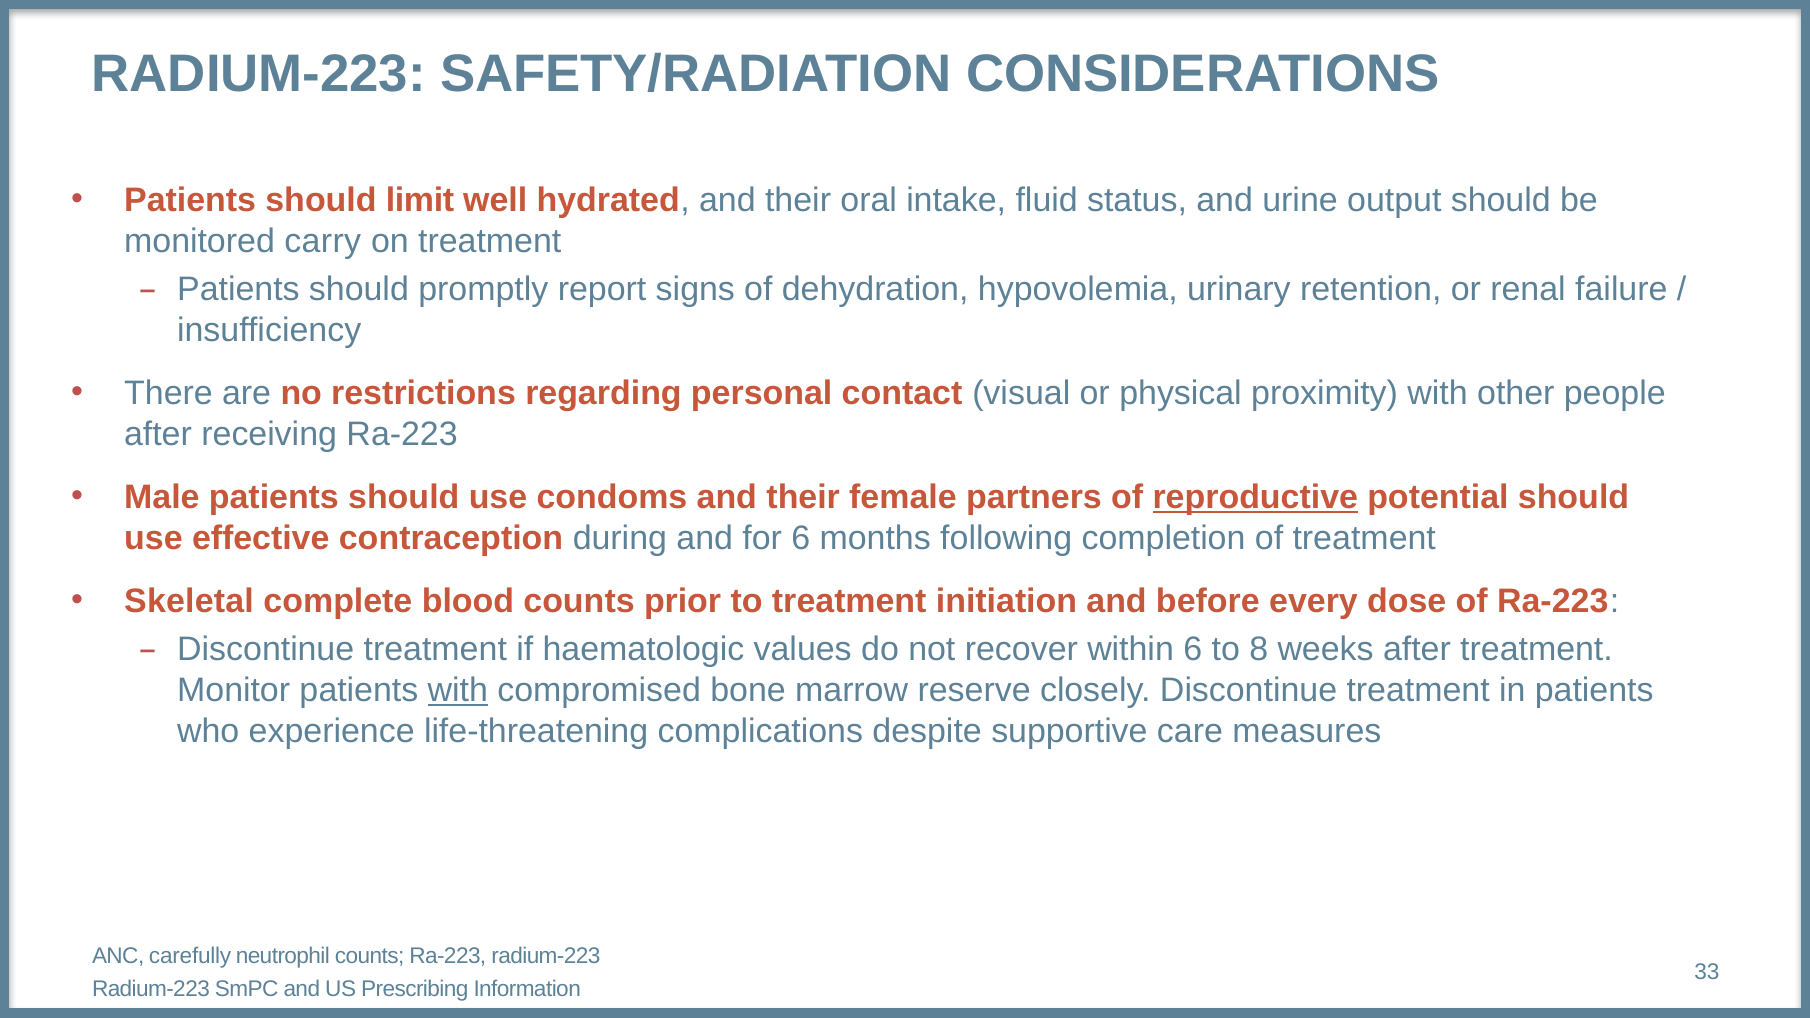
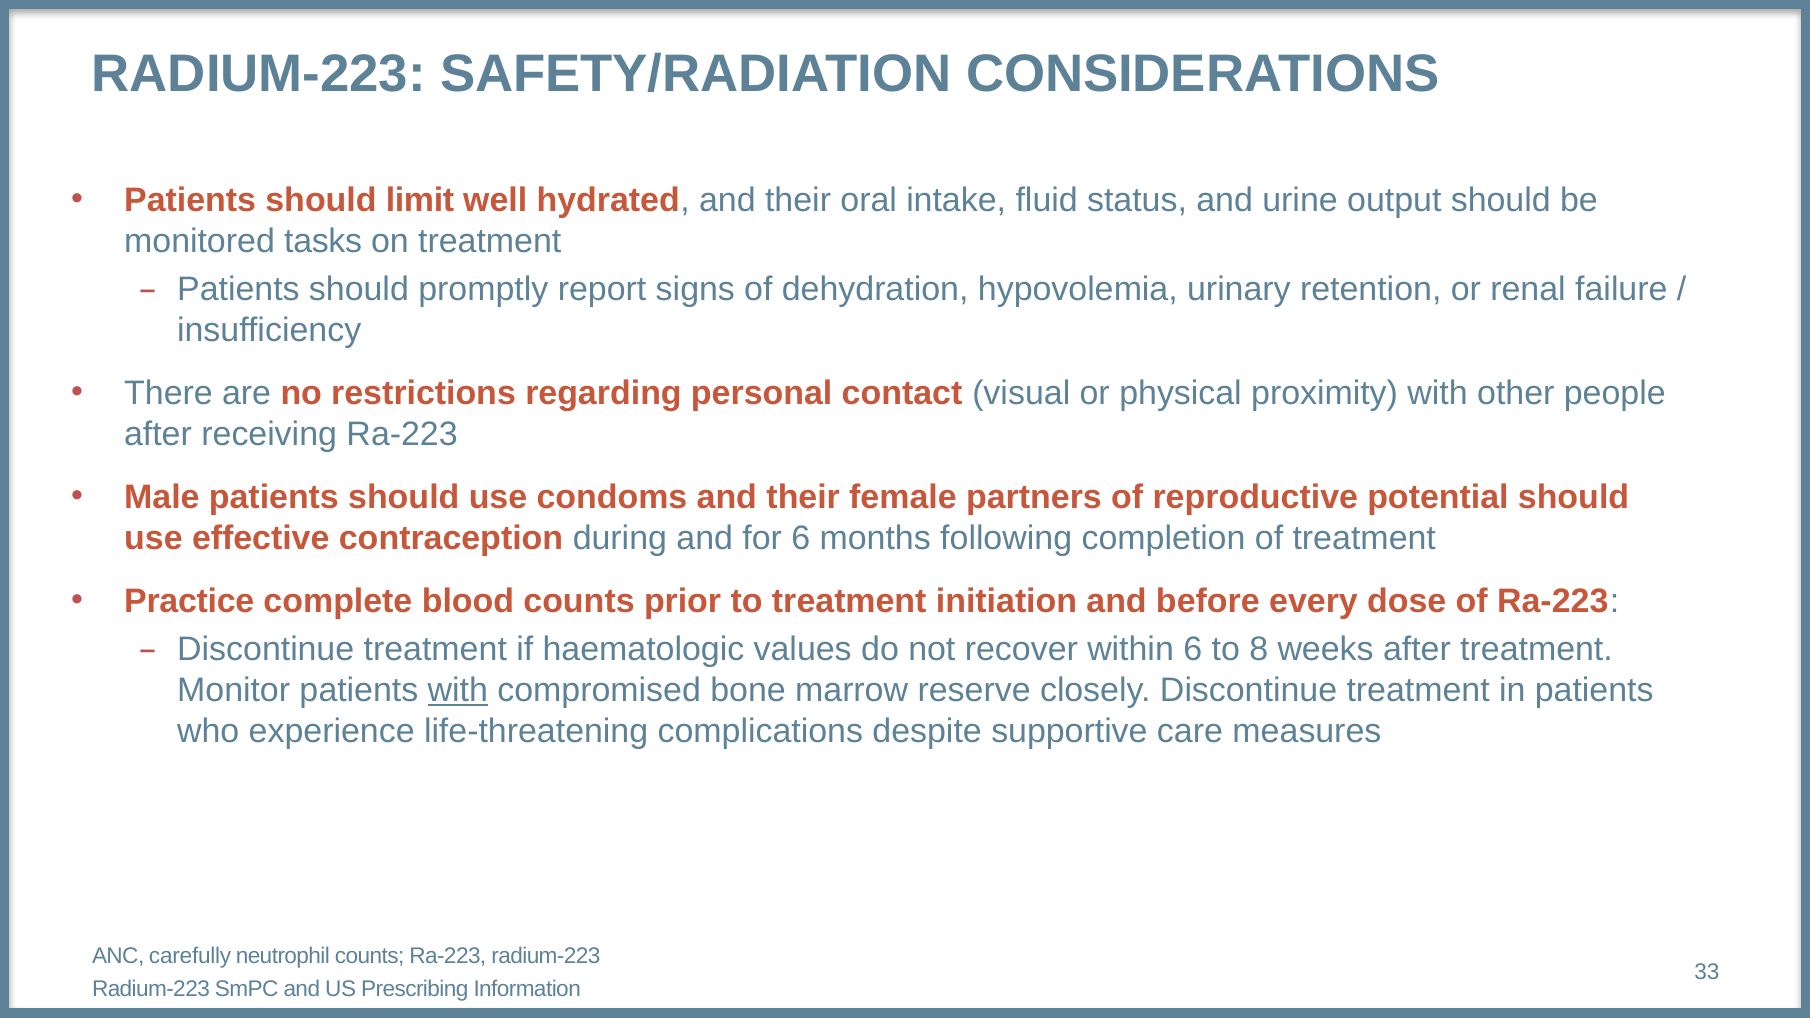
carry: carry -> tasks (323, 241)
reproductive underline: present -> none (1255, 497)
Skeletal: Skeletal -> Practice (189, 602)
